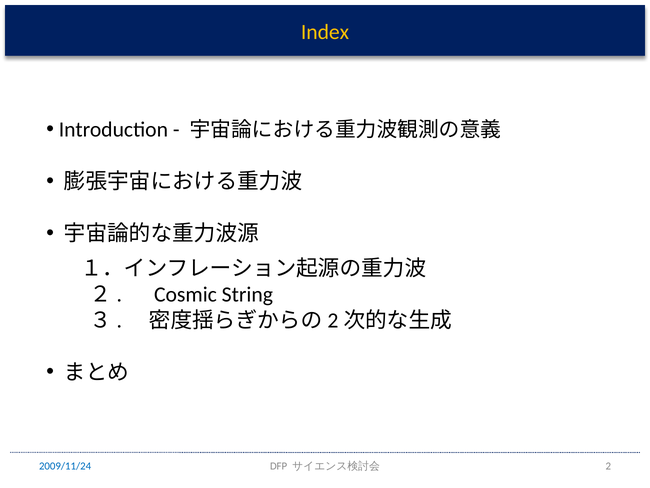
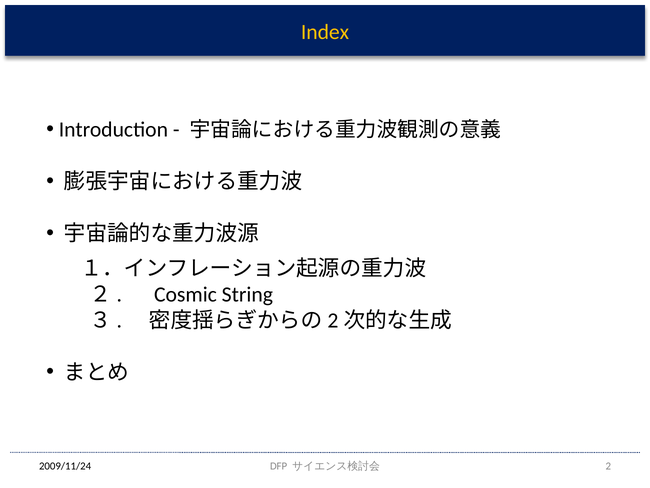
2009/11/24 colour: blue -> black (65, 466)
